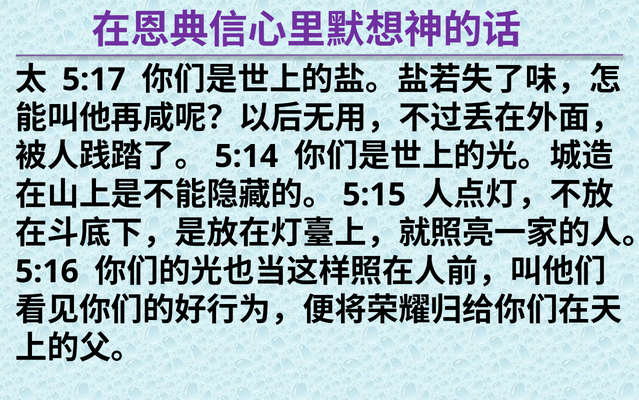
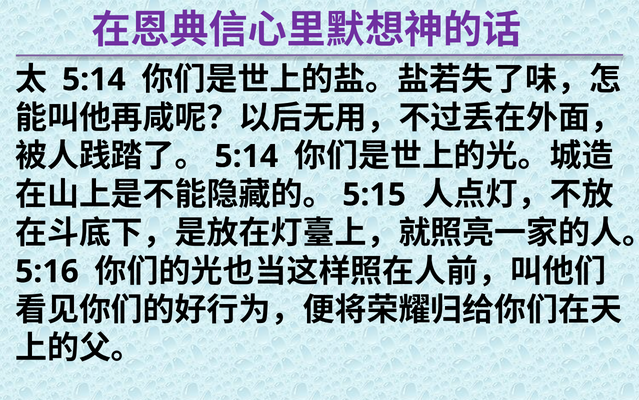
5:17: 5:17 -> 5:14 (94, 79)
